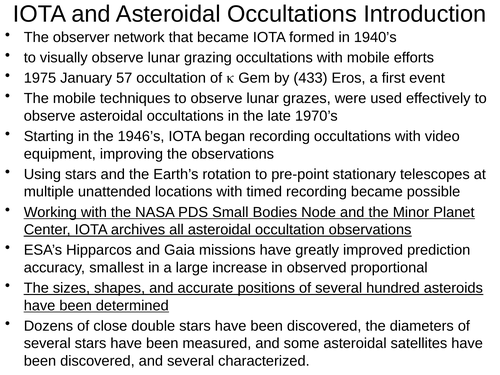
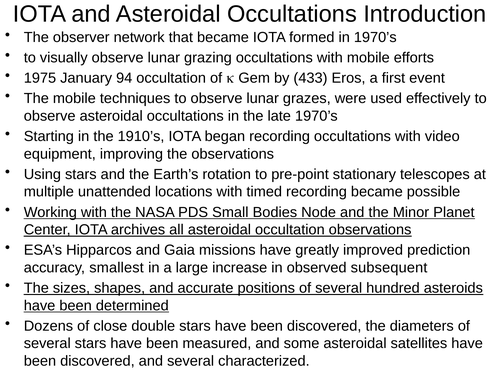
in 1940’s: 1940’s -> 1970’s (375, 37)
57: 57 -> 94 (124, 78)
1946’s: 1946’s -> 1910’s (141, 136)
proportional: proportional -> subsequent (389, 268)
